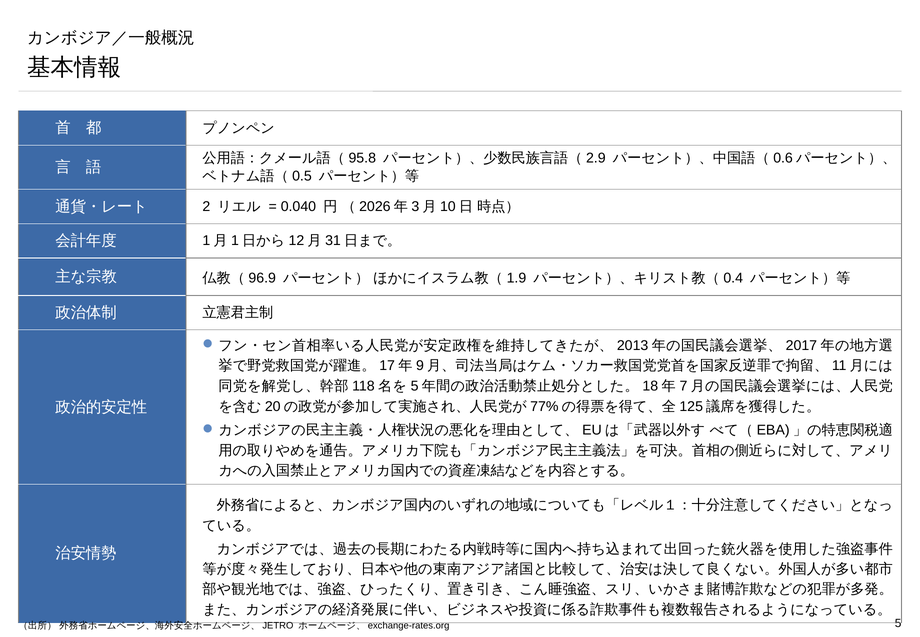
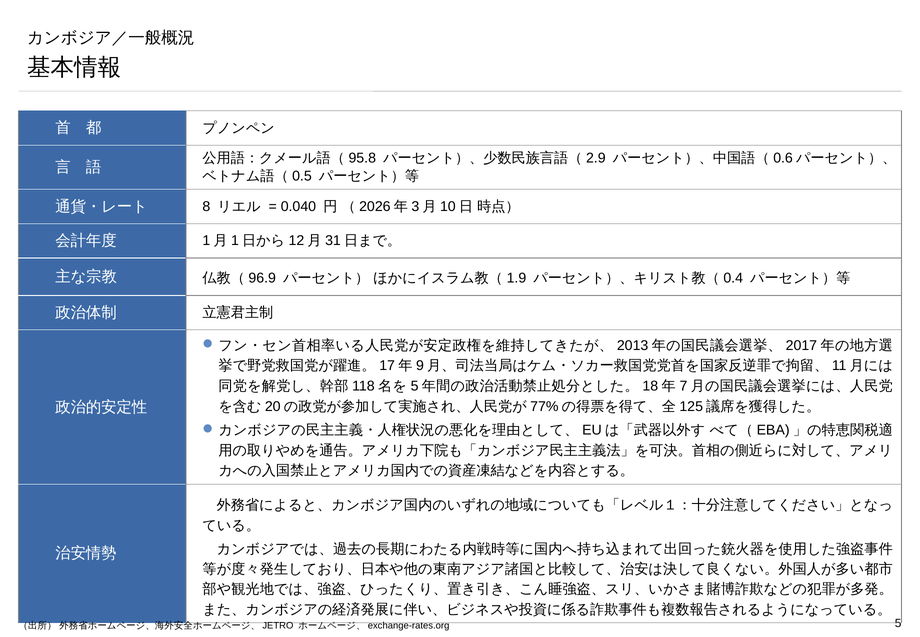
2: 2 -> 8 (206, 206)
